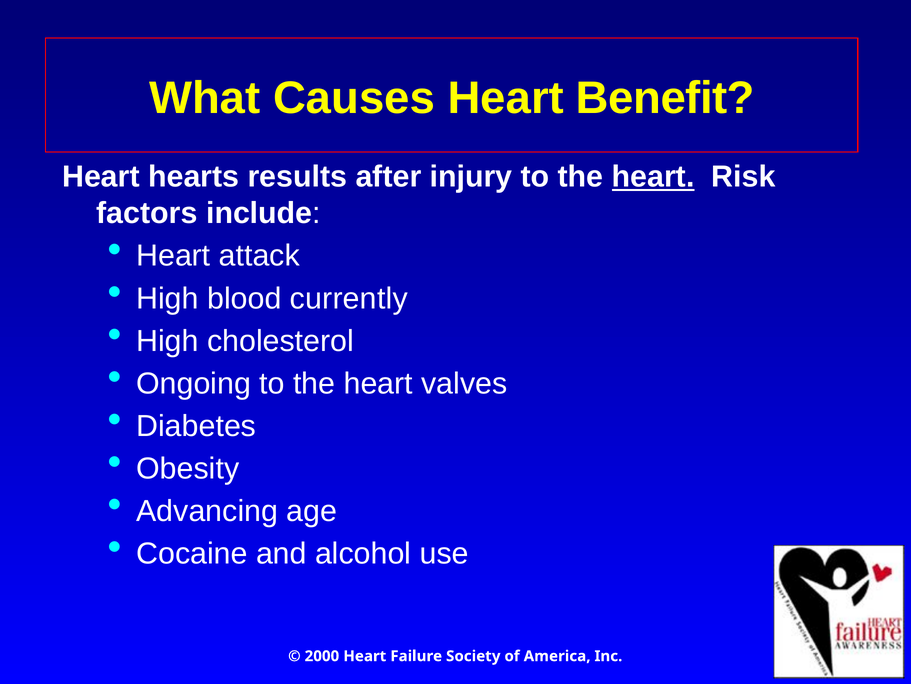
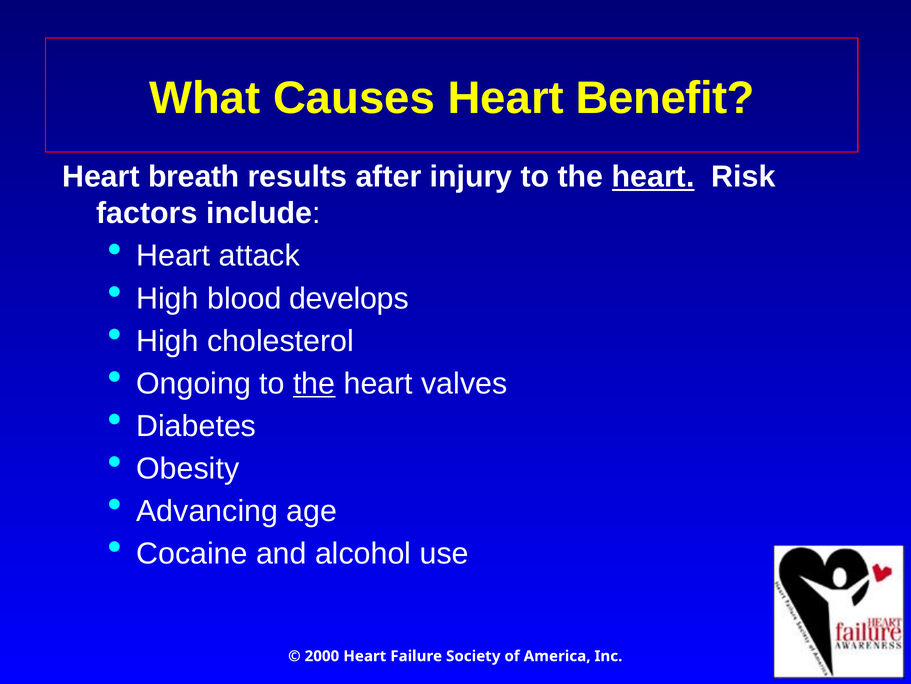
hearts: hearts -> breath (194, 177)
currently: currently -> develops (349, 298)
the underline: none -> present (314, 383)
